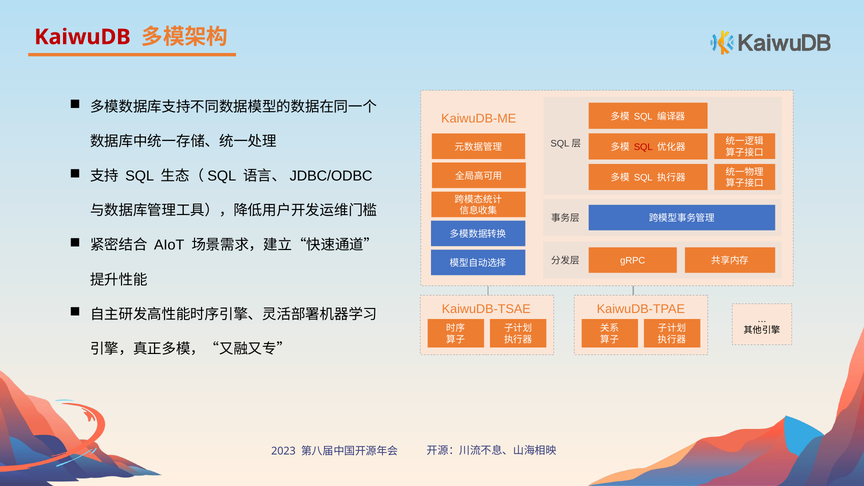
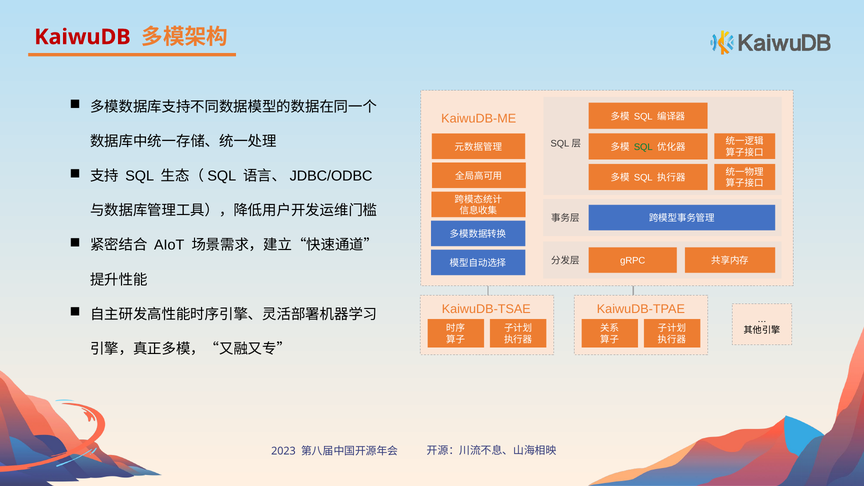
SQL colour: red -> green (643, 147)
